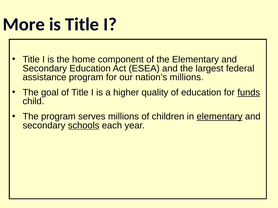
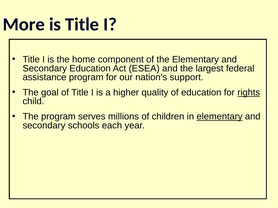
nation’s millions: millions -> support (187, 77)
funds: funds -> rights (249, 93)
schools underline: present -> none (84, 126)
